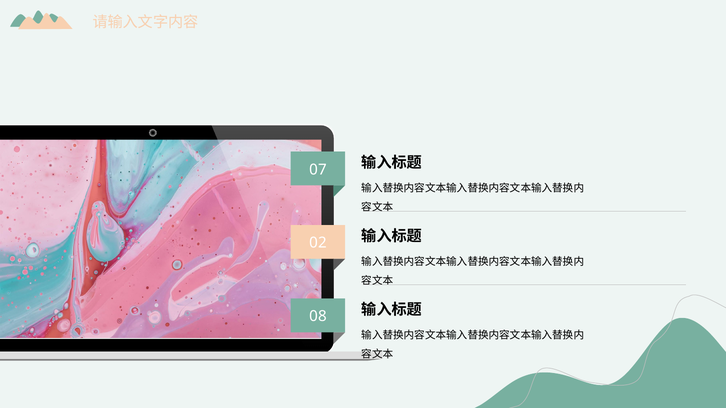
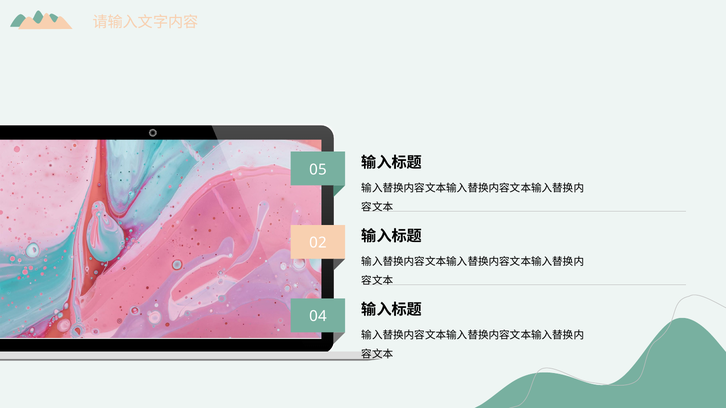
7: 7 -> 5 (322, 170)
8: 8 -> 4 (322, 317)
